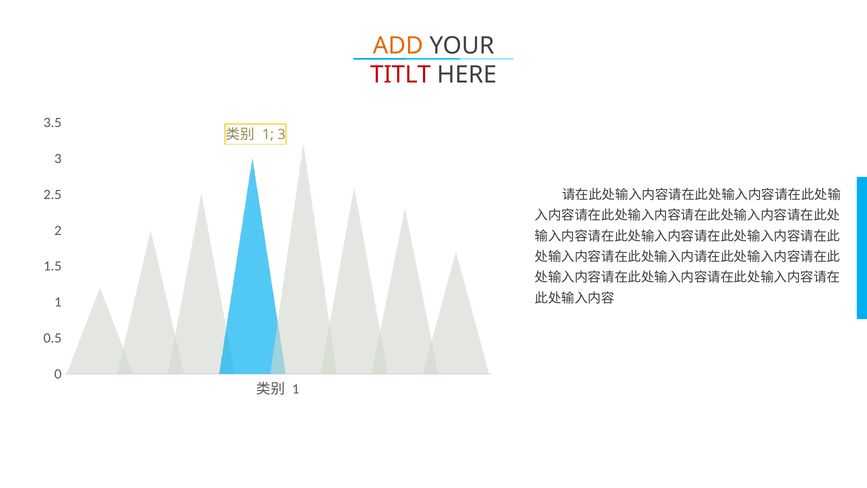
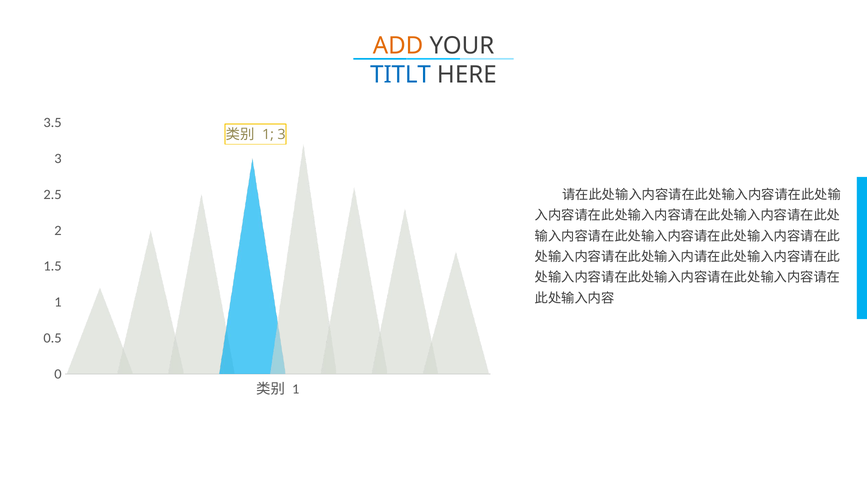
TITLT colour: red -> blue (401, 75)
